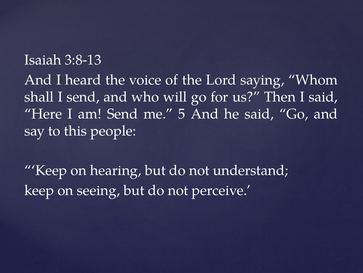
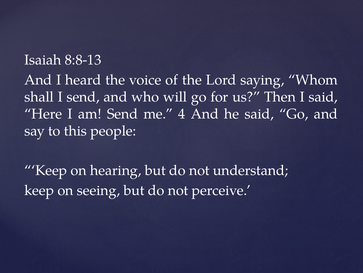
3:8-13: 3:8-13 -> 8:8-13 (83, 60)
5: 5 -> 4 (182, 114)
